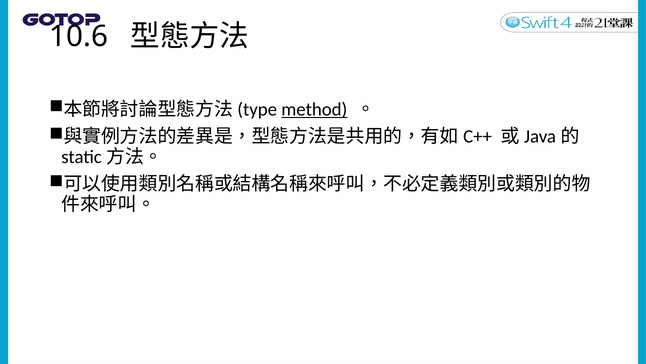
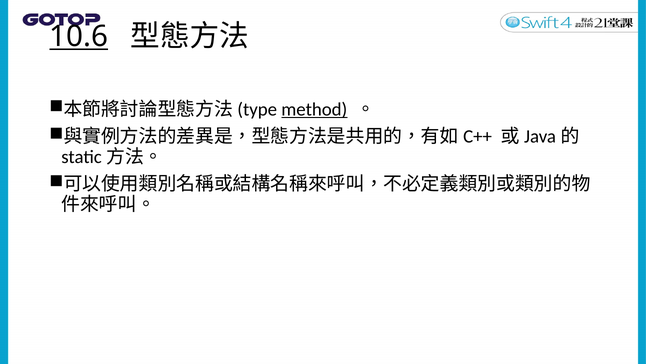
10.6 underline: none -> present (79, 37)
